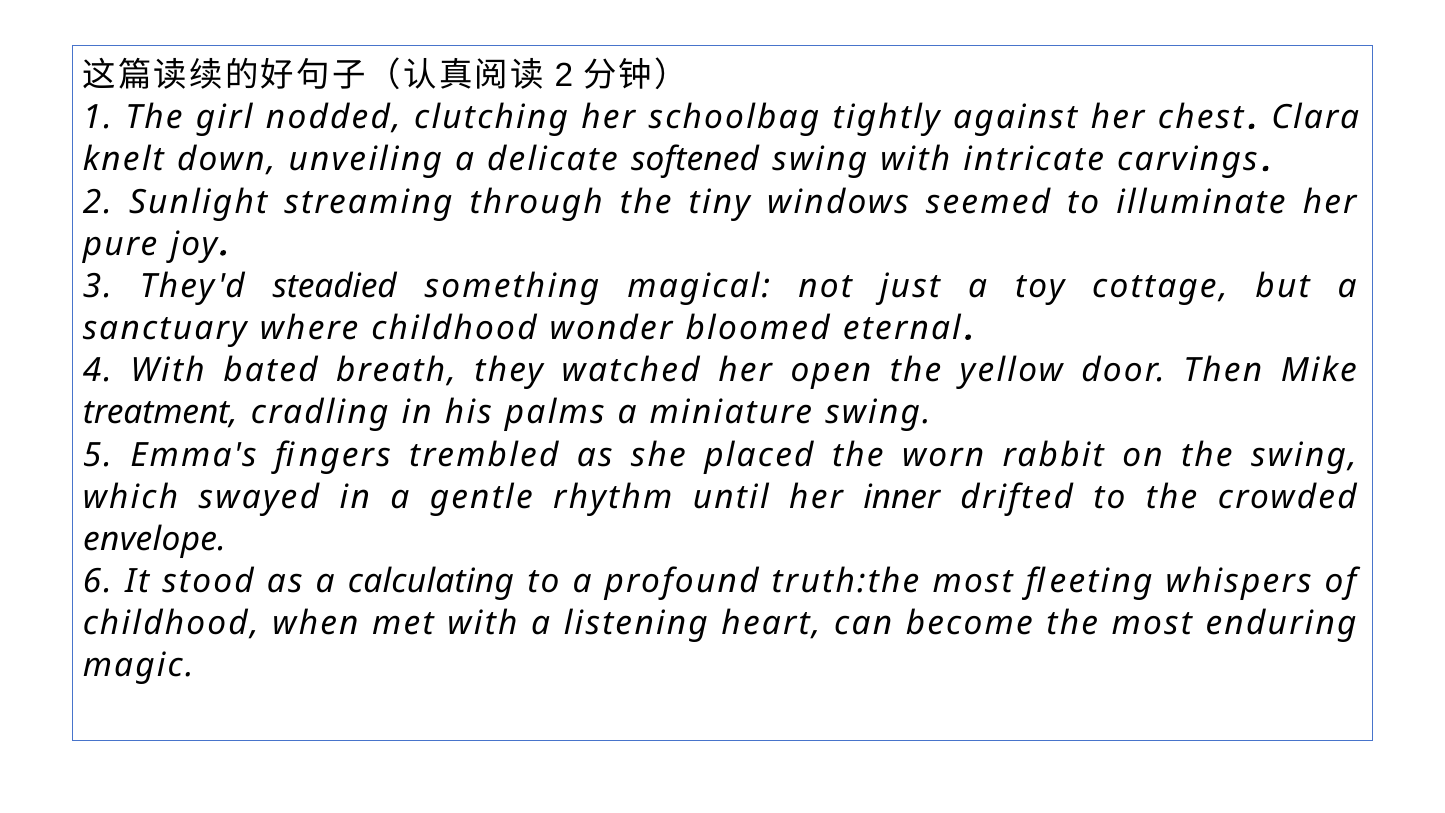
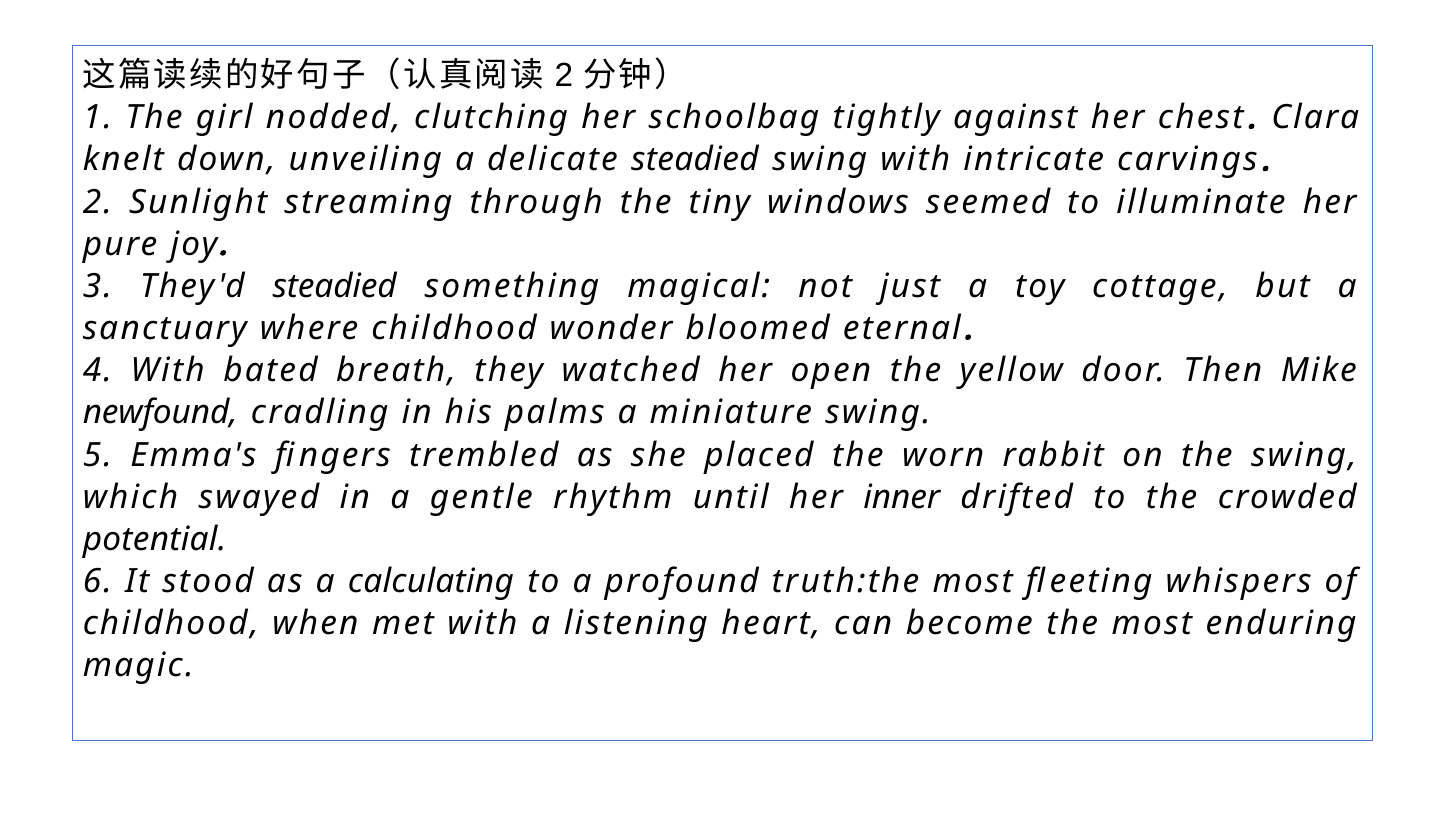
delicate softened: softened -> steadied (695, 160)
treatment: treatment -> newfound (160, 413)
envelope: envelope -> potential (155, 539)
